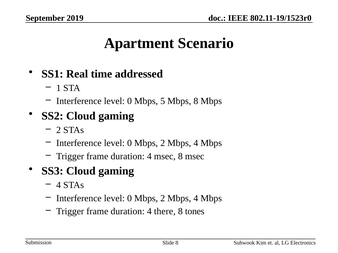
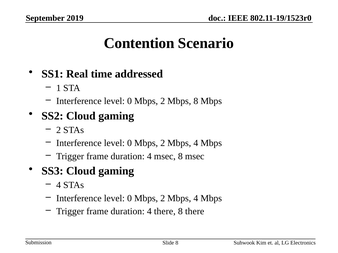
Apartment: Apartment -> Contention (139, 43)
5: 5 -> 2 (163, 101)
8 tones: tones -> there (195, 212)
